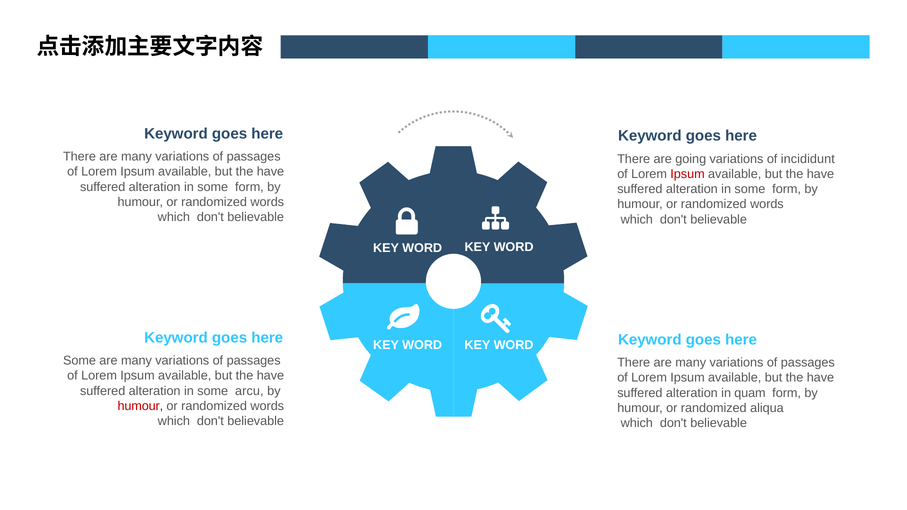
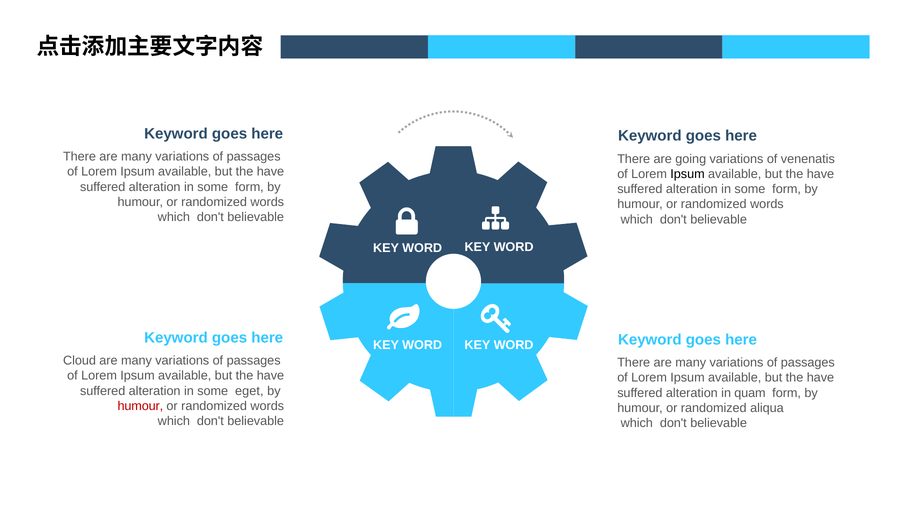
incididunt: incididunt -> venenatis (808, 159)
Ipsum colour: red -> black (688, 174)
Some: Some -> Cloud (80, 361)
arcu: arcu -> eget (249, 391)
